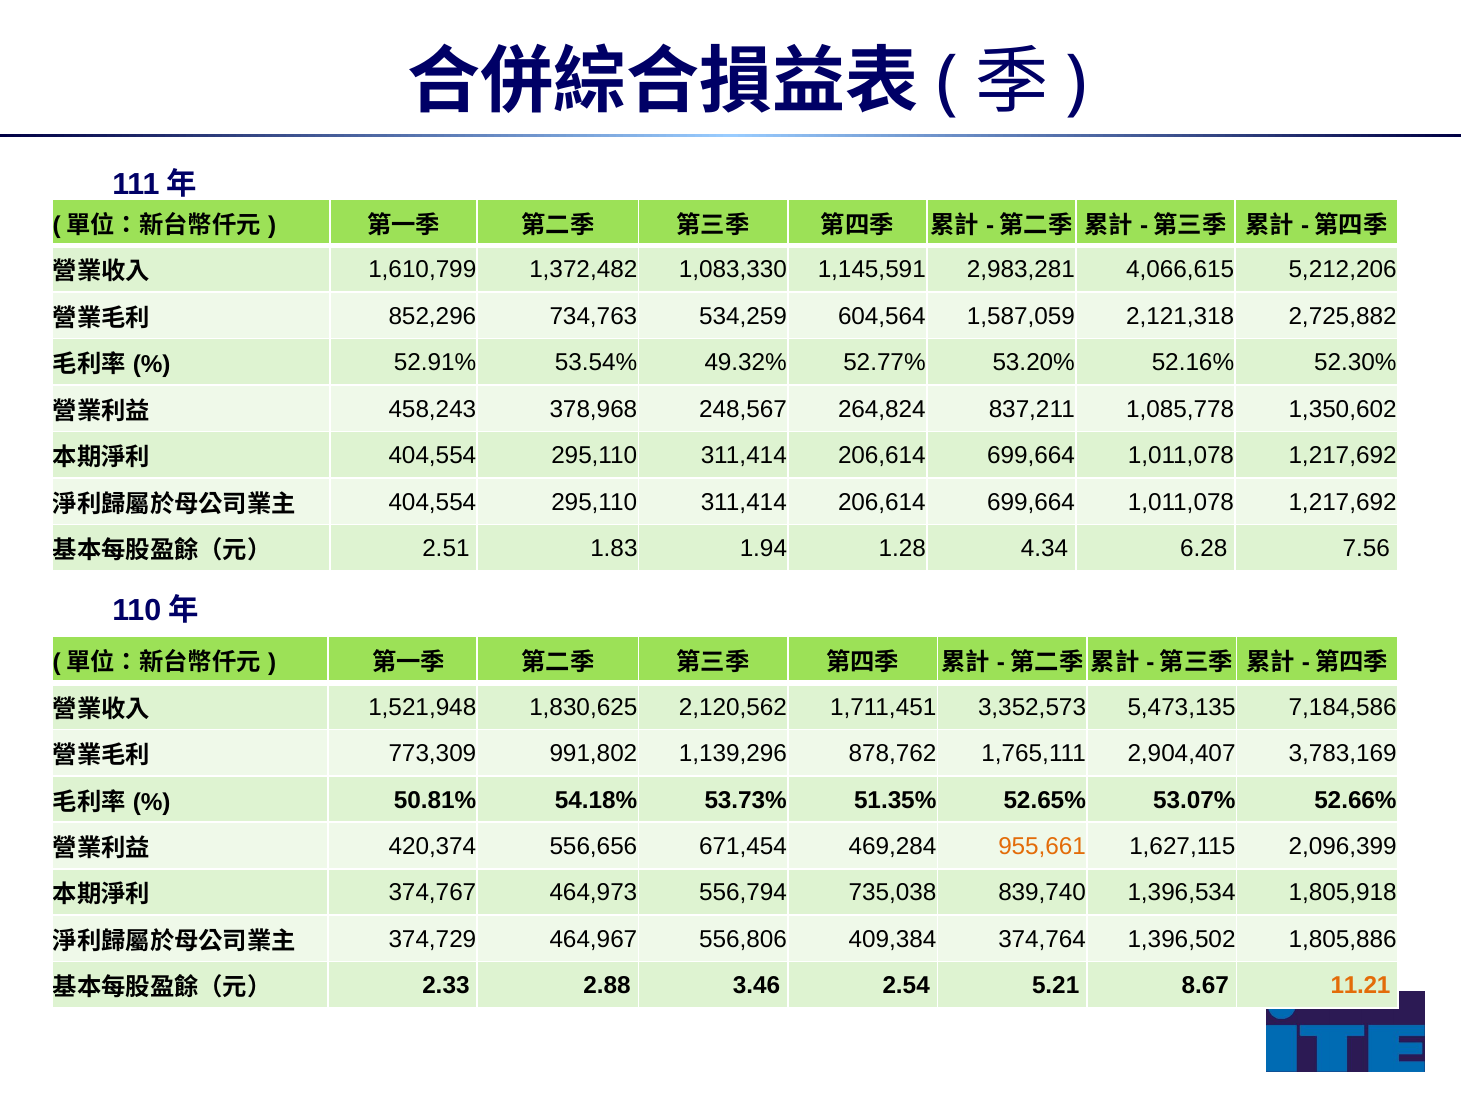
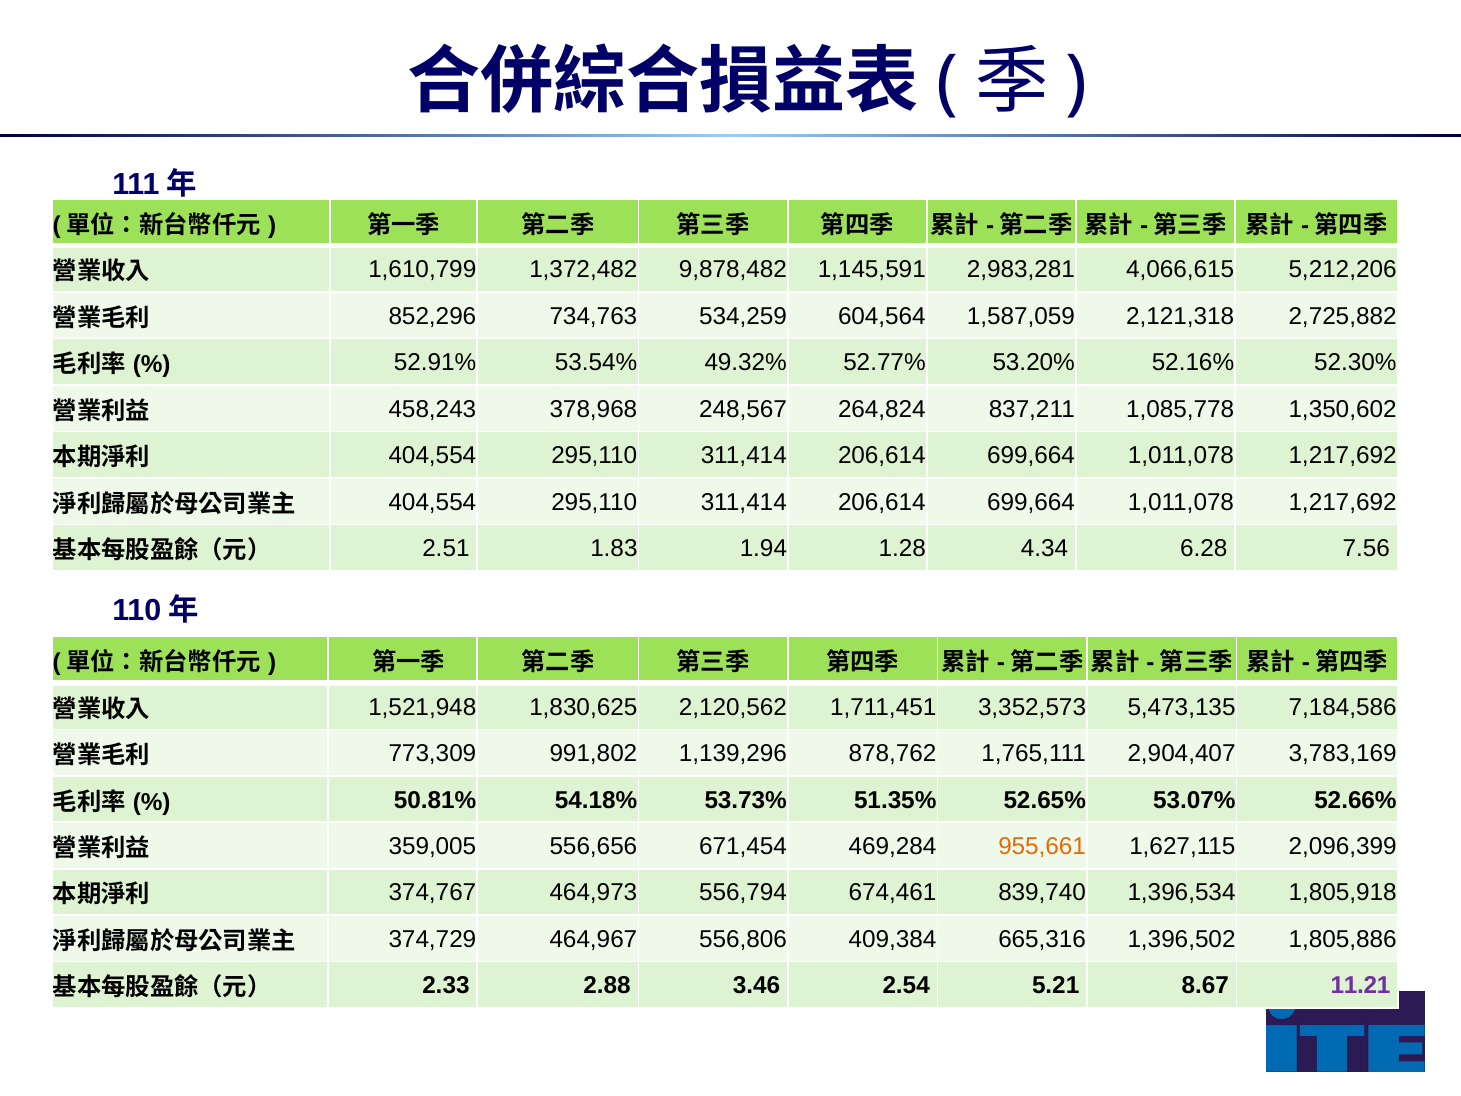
1,083,330: 1,083,330 -> 9,878,482 (733, 270)
420,374: 420,374 -> 359,005 (432, 846)
735,038: 735,038 -> 674,461 (893, 893)
374,764: 374,764 -> 665,316 (1042, 939)
11.21 colour: orange -> purple (1360, 986)
